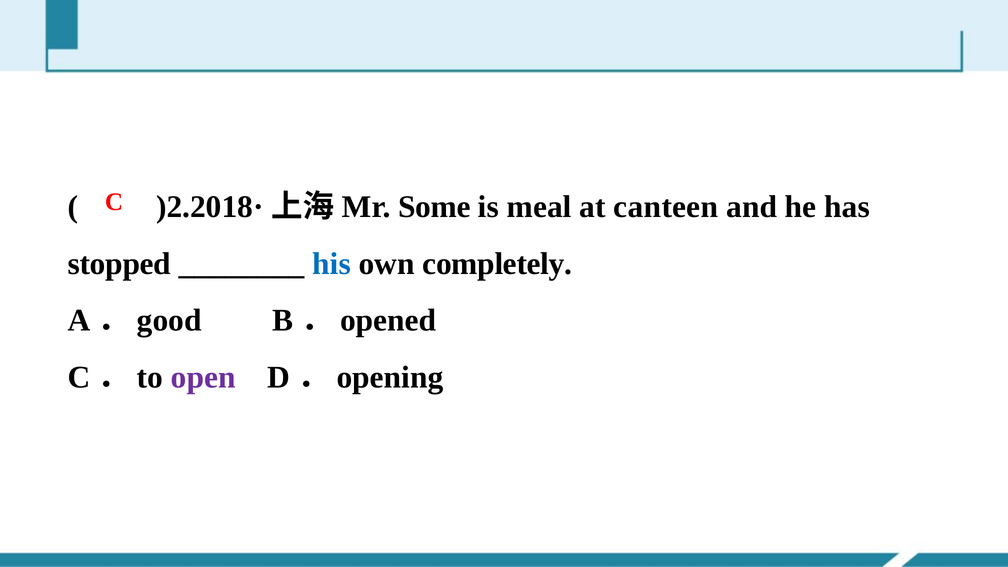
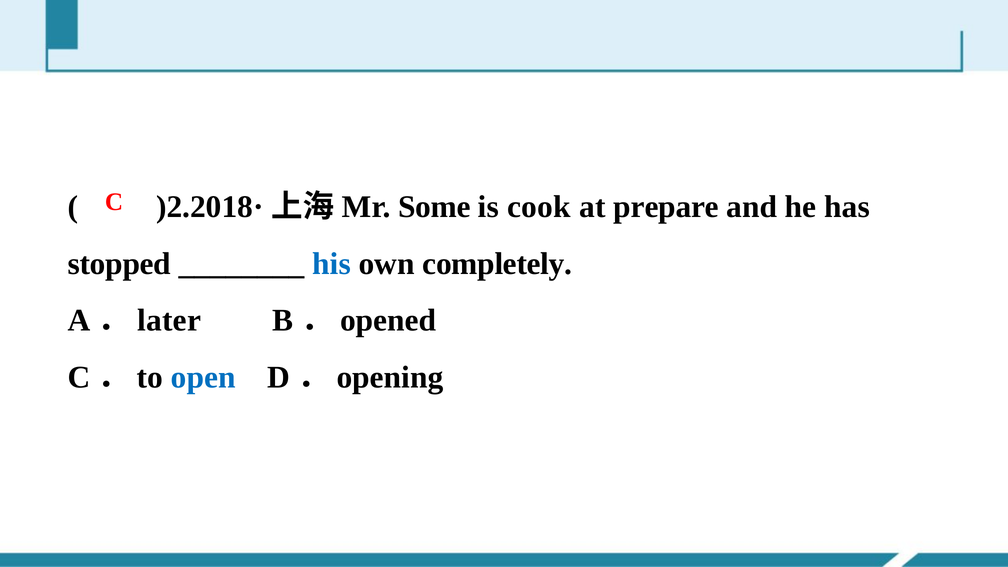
meal: meal -> cook (539, 207)
canteen: canteen -> prepare (666, 207)
good: good -> later (169, 320)
open colour: purple -> blue (203, 377)
